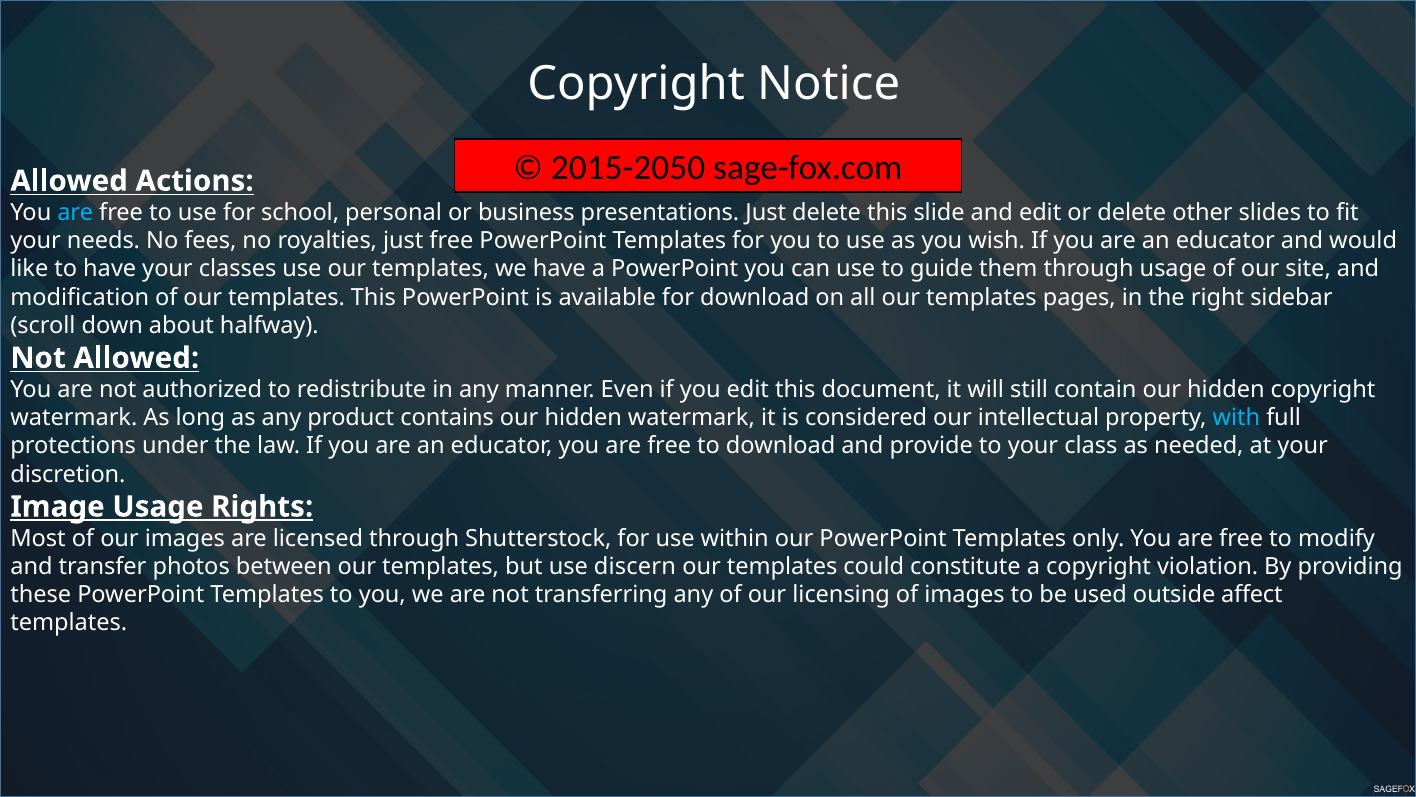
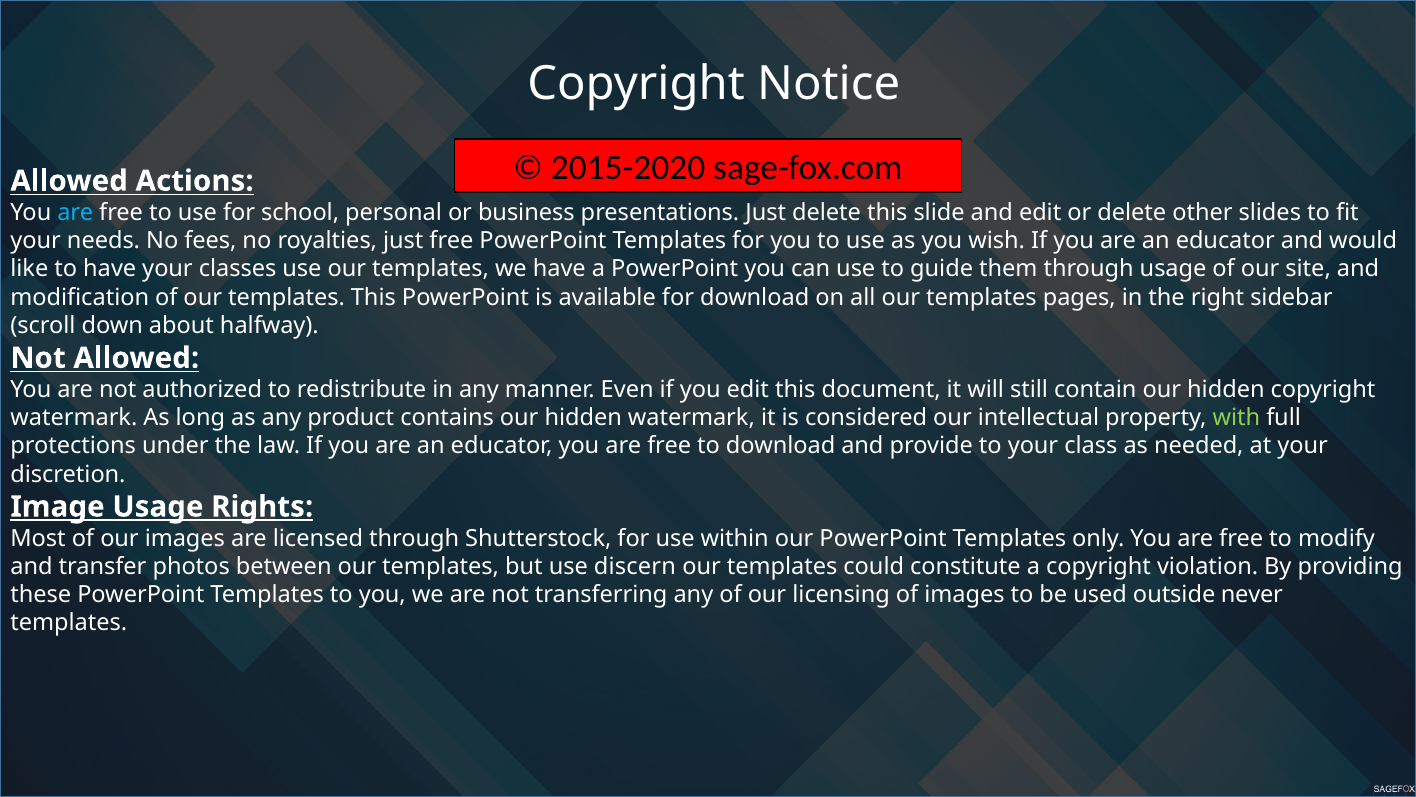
2015-2050: 2015-2050 -> 2015-2020 (628, 168)
with colour: light blue -> light green (1236, 418)
affect: affect -> never (1252, 595)
